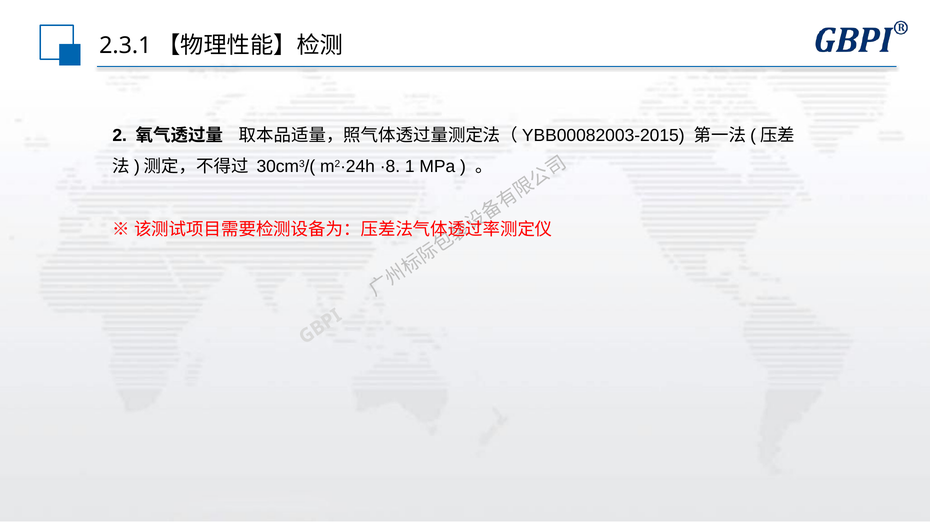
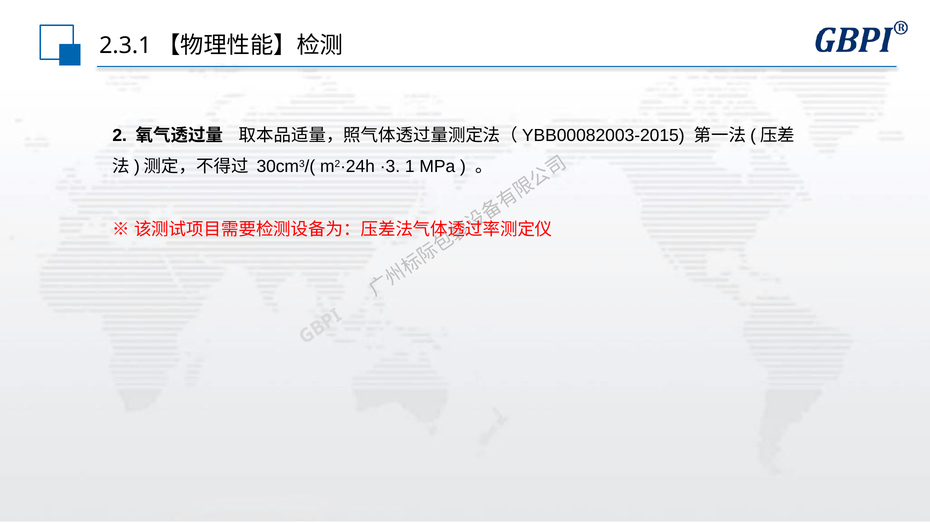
·8: ·8 -> ·3 (390, 167)
